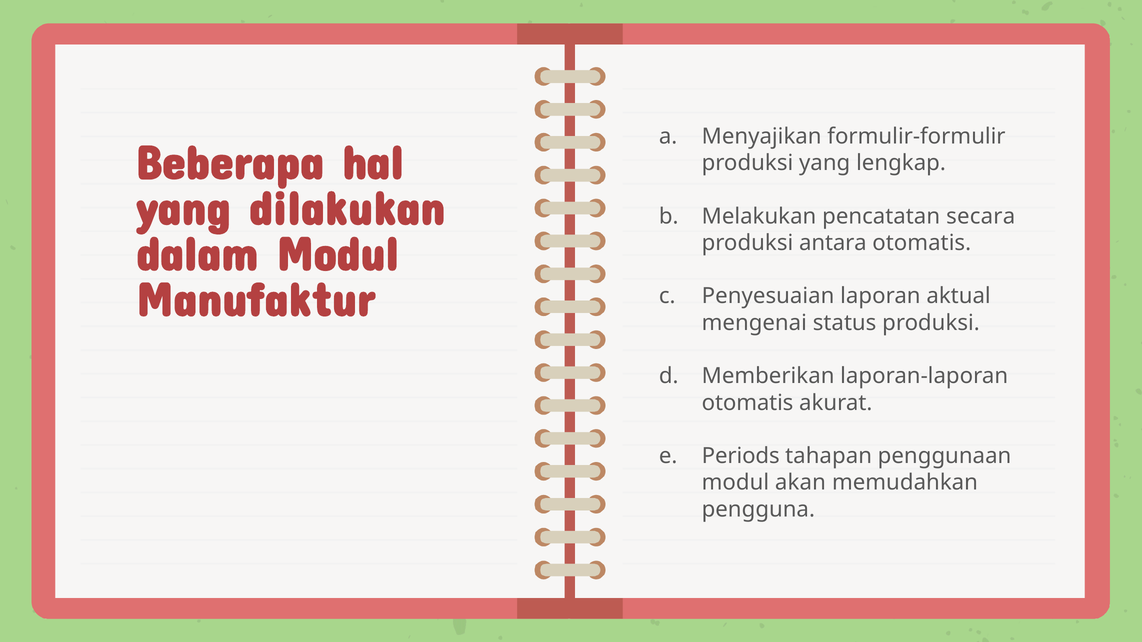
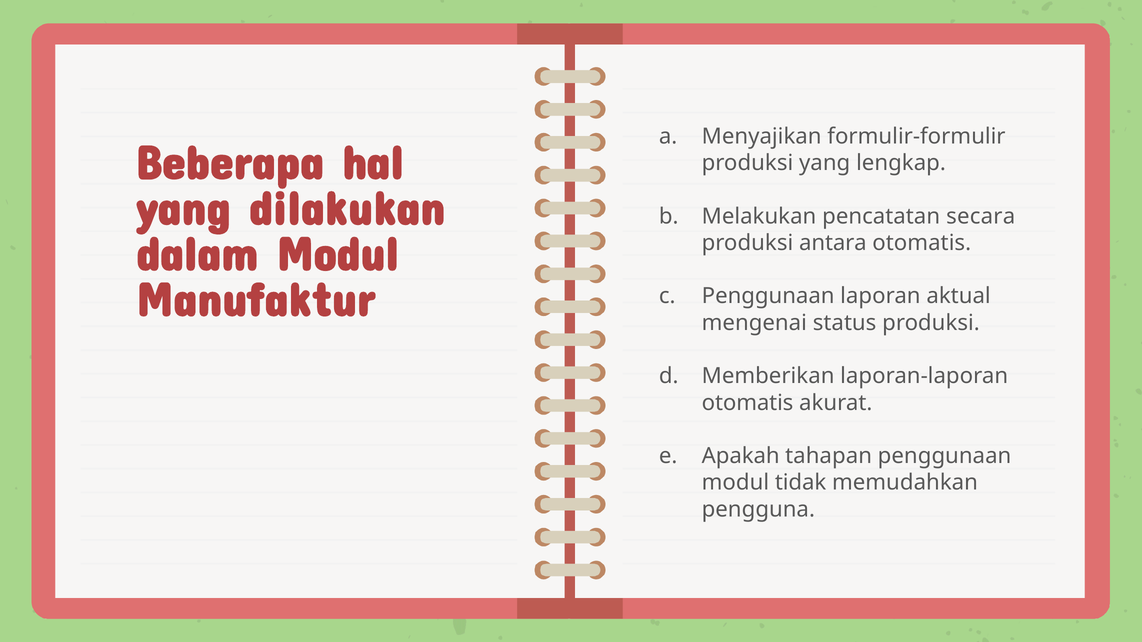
Penyesuaian: Penyesuaian -> Penggunaan (768, 296)
Periods: Periods -> Apakah (741, 456)
akan: akan -> tidak (801, 483)
